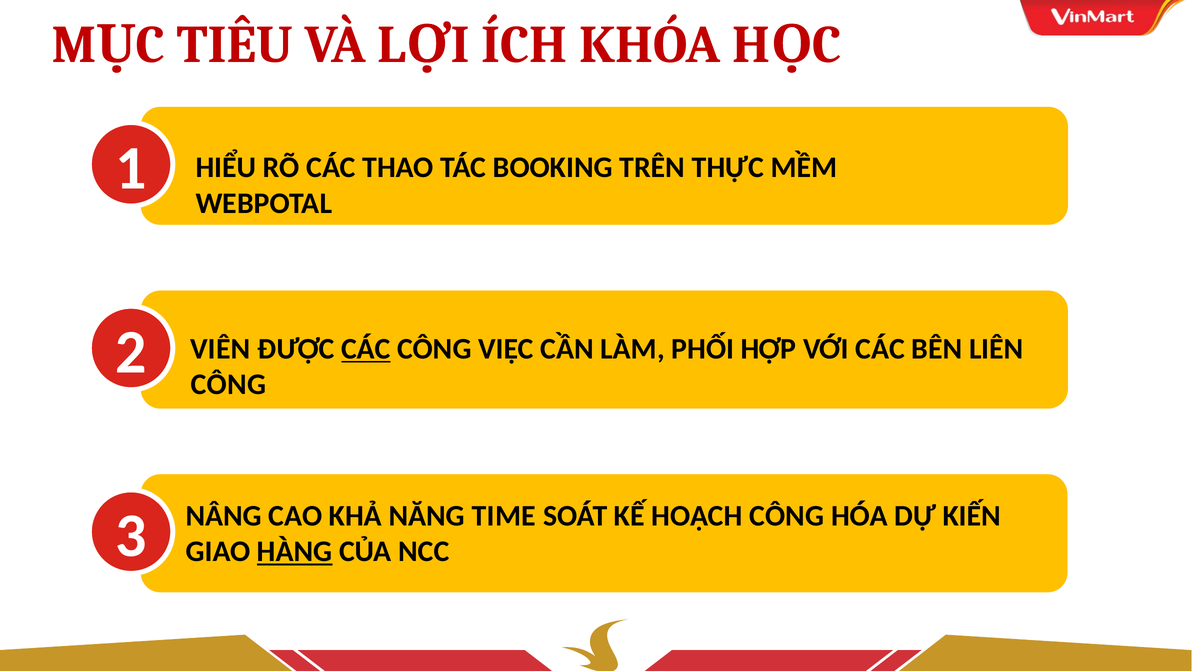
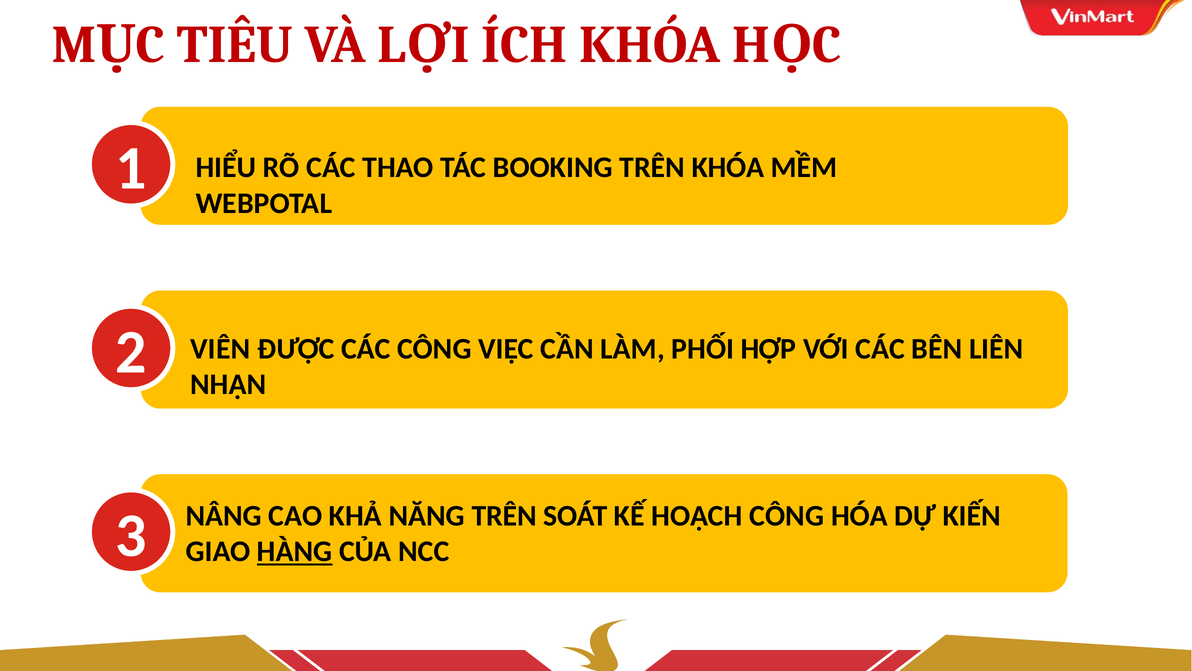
TRÊN THỰC: THỰC -> KHÓA (728, 167)
CÁC underline: present -> none (366, 349)
CÔNG: CÔNG -> NHẬN (228, 384)
NĂNG TIME: TIME -> TRÊN (504, 515)
